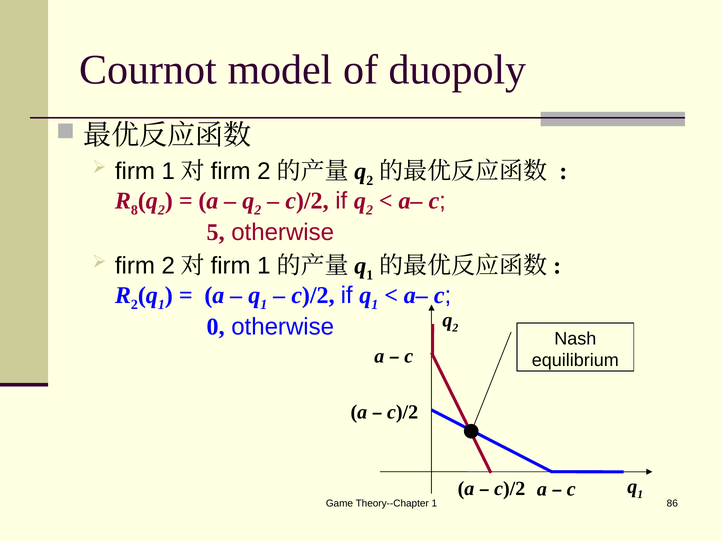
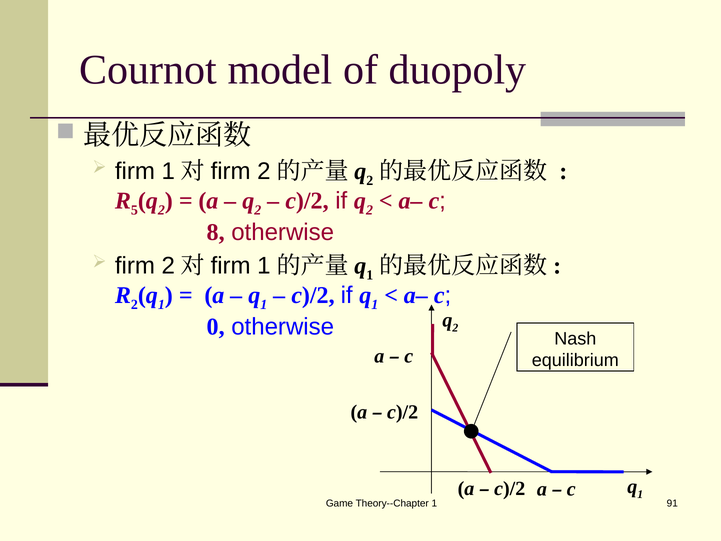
8: 8 -> 5 (134, 210)
5: 5 -> 8 (216, 232)
86: 86 -> 91 (672, 503)
